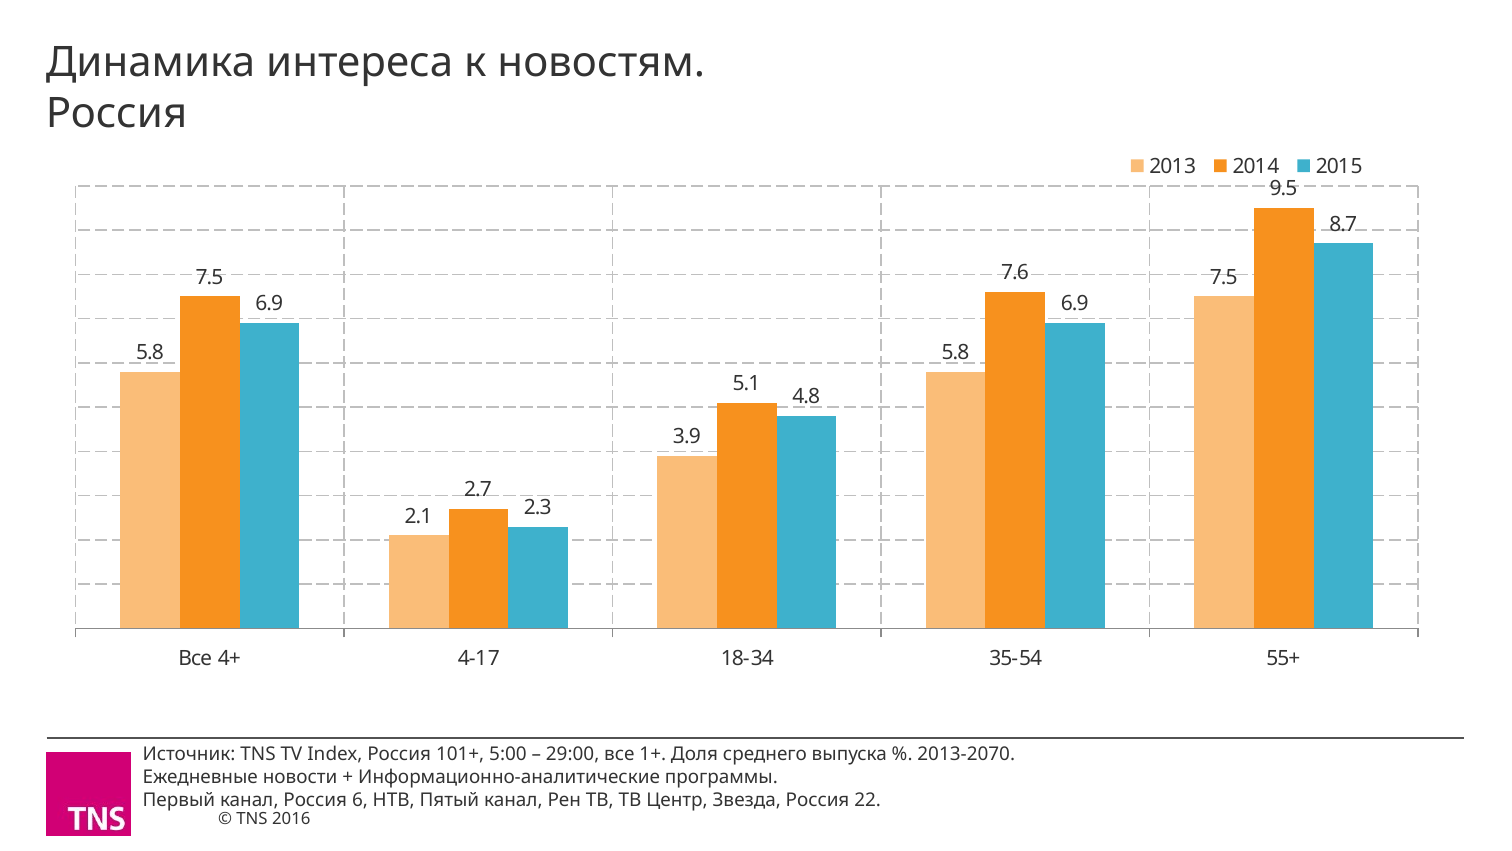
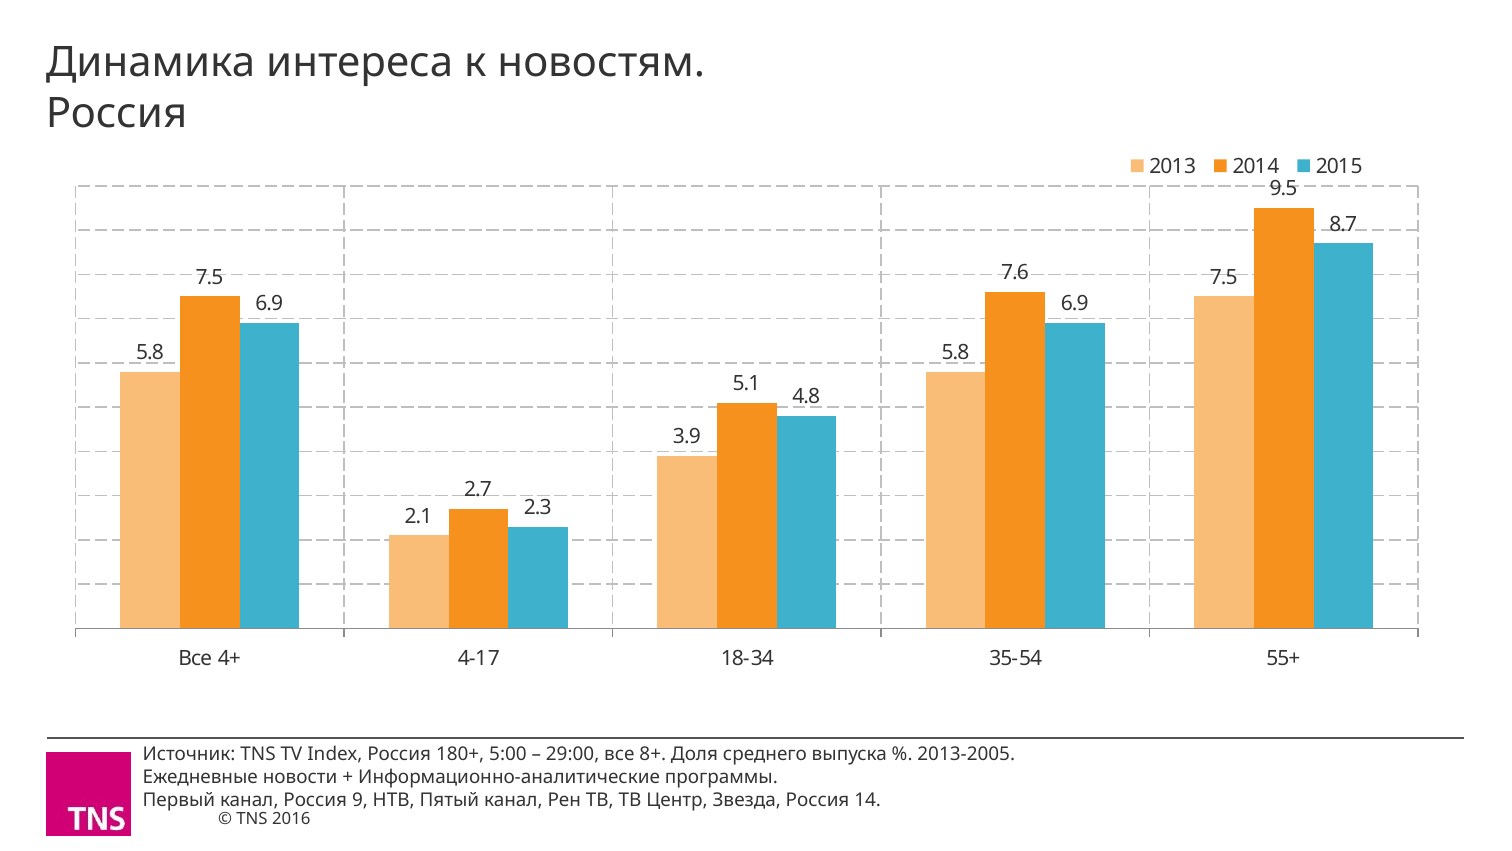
101+: 101+ -> 180+ (460, 754)
1+: 1+ -> 8+ (653, 754)
2013-2070: 2013-2070 -> 2013-2005 (966, 754)
6: 6 -> 9 (360, 800)
22: 22 -> 14 (868, 800)
